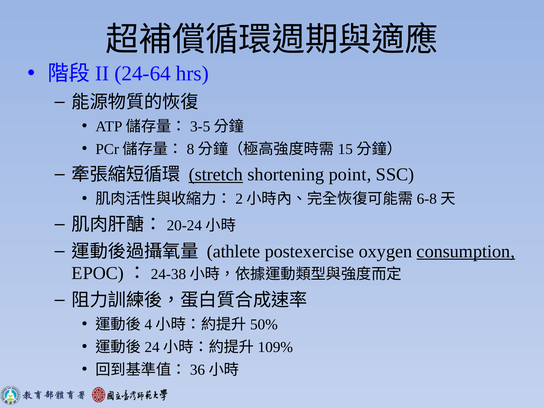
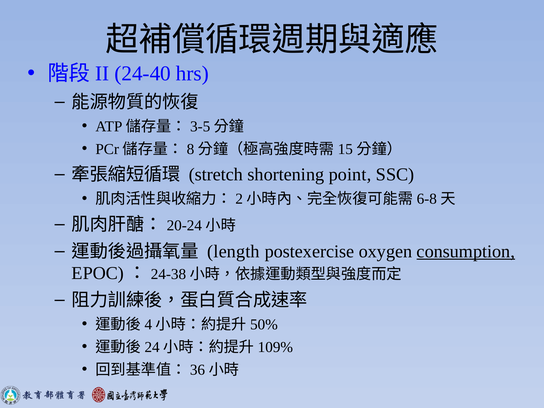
24-64: 24-64 -> 24-40 (143, 74)
stretch underline: present -> none (216, 175)
athlete: athlete -> length (233, 251)
